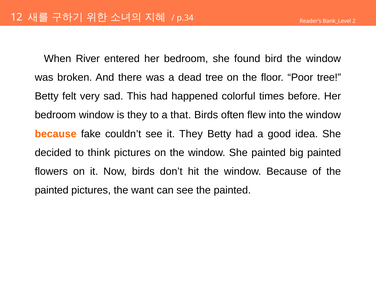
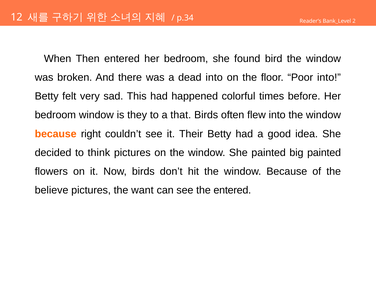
River: River -> Then (88, 59)
dead tree: tree -> into (214, 77)
Poor tree: tree -> into (329, 77)
fake: fake -> right (91, 134)
it They: They -> Their (191, 134)
painted: painted -> believe (52, 190)
see the painted: painted -> entered (232, 190)
